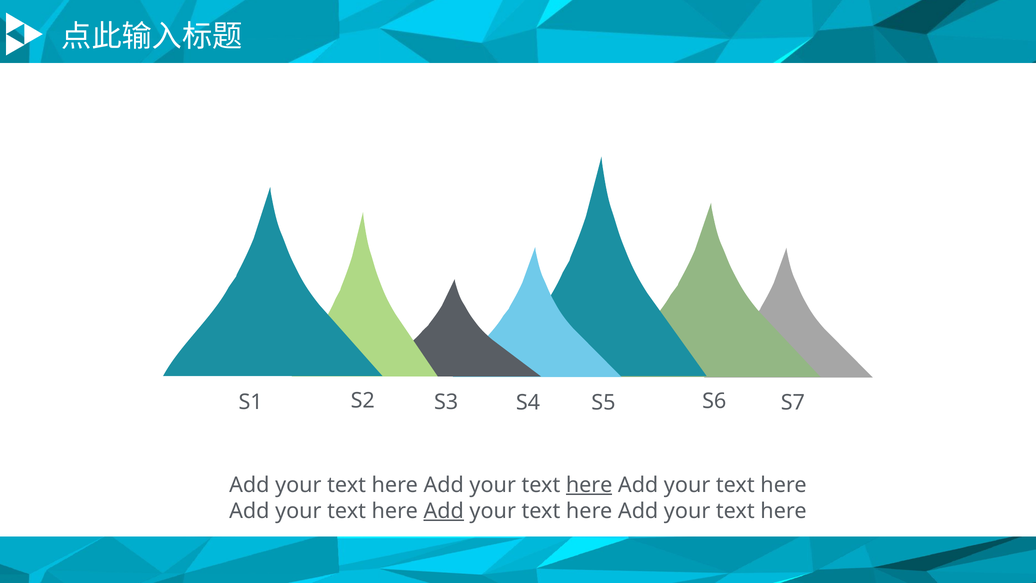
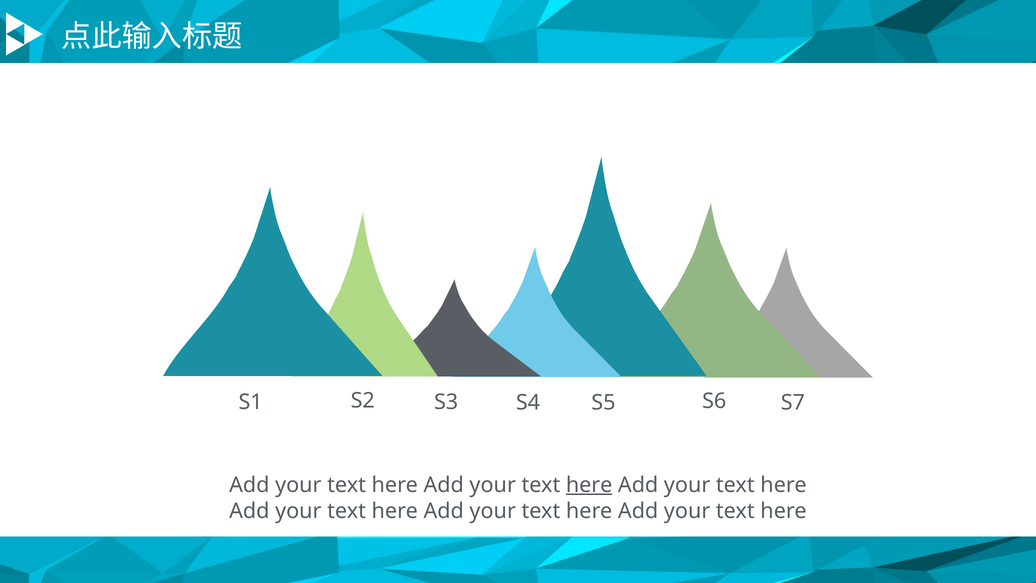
Add underline: present -> none (444, 511)
